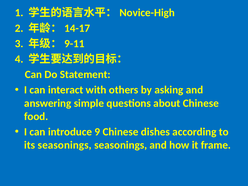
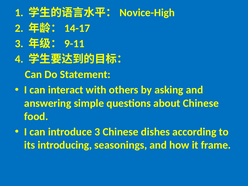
introduce 9: 9 -> 3 (97, 132)
its seasonings: seasonings -> introducing (65, 145)
